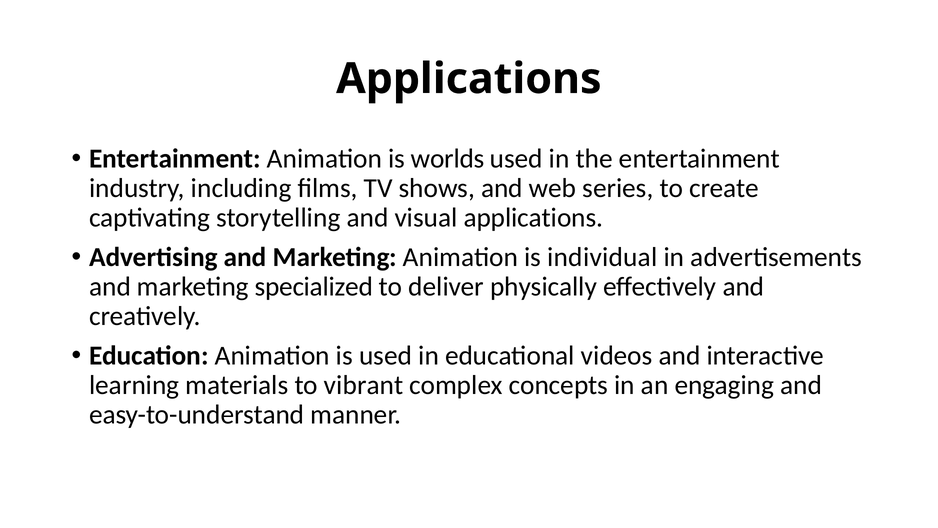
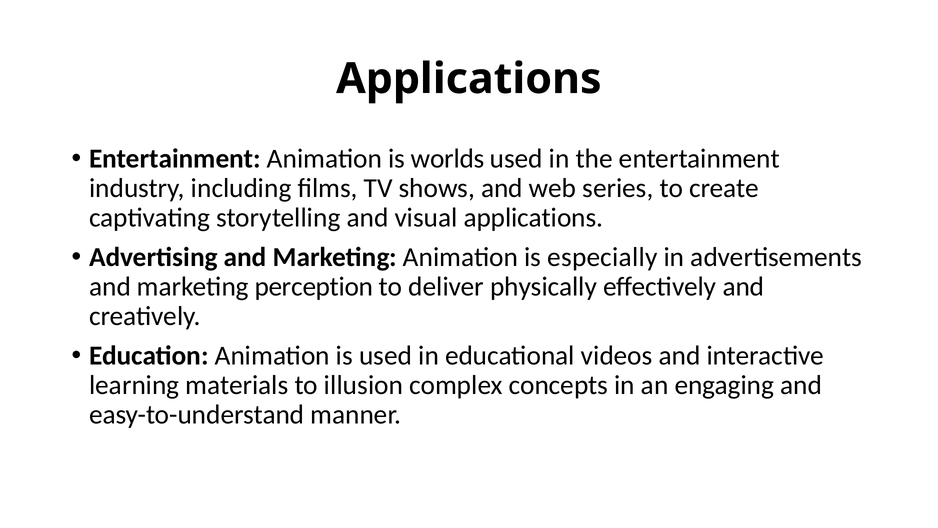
individual: individual -> especially (602, 257)
specialized: specialized -> perception (314, 287)
vibrant: vibrant -> illusion (364, 385)
